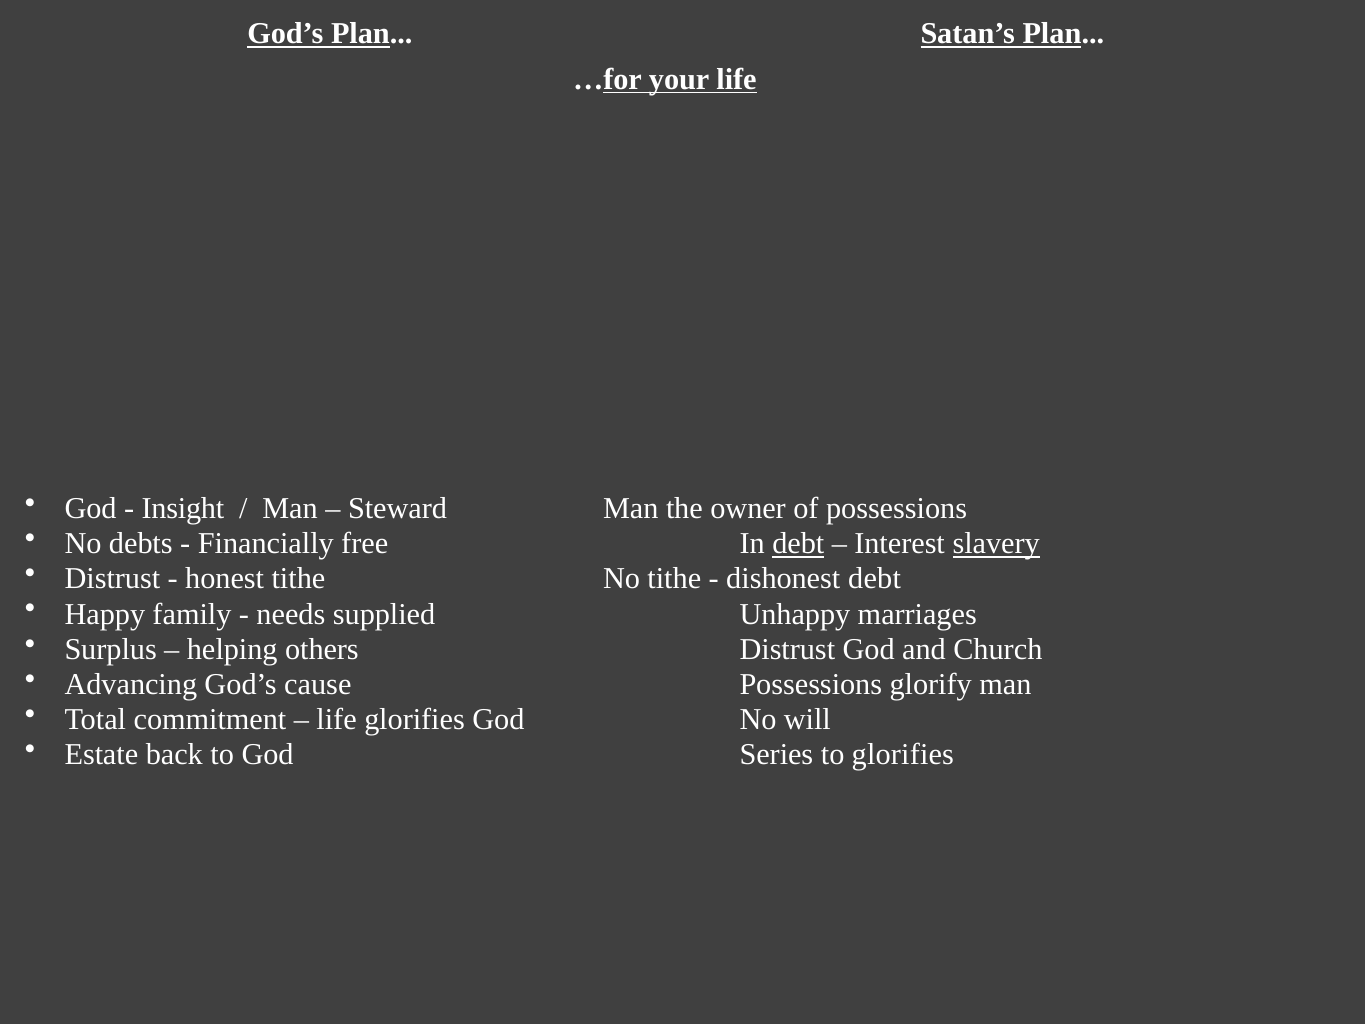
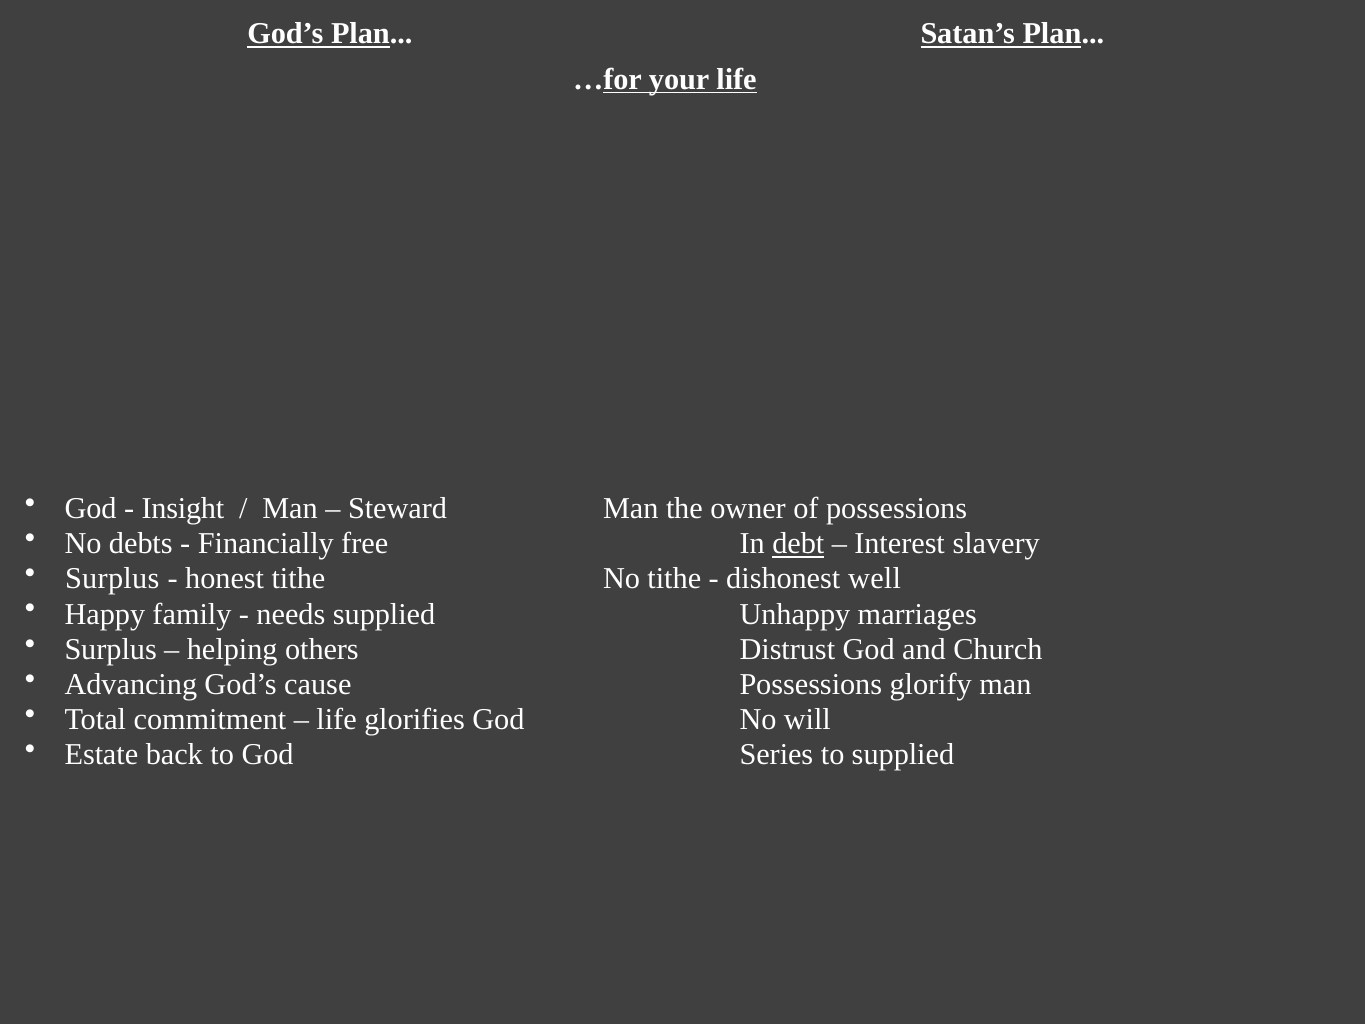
slavery underline: present -> none (996, 544)
Distrust: Distrust -> Surplus (112, 579)
dishonest debt: debt -> well (875, 579)
to glorifies: glorifies -> supplied (903, 755)
